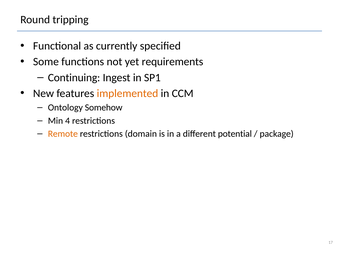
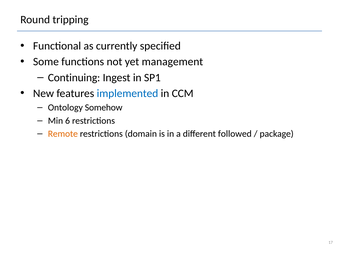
requirements: requirements -> management (172, 62)
implemented colour: orange -> blue (127, 93)
4: 4 -> 6 (68, 121)
potential: potential -> followed (235, 134)
